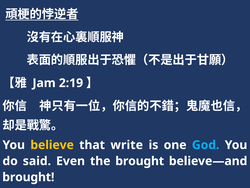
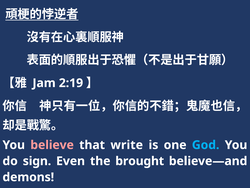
believe colour: yellow -> pink (52, 145)
said: said -> sign (37, 161)
brought: brought -> demons (28, 177)
